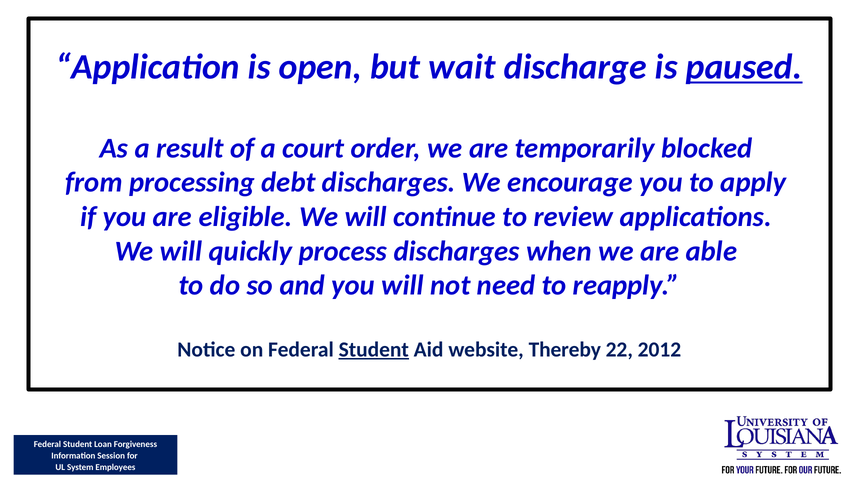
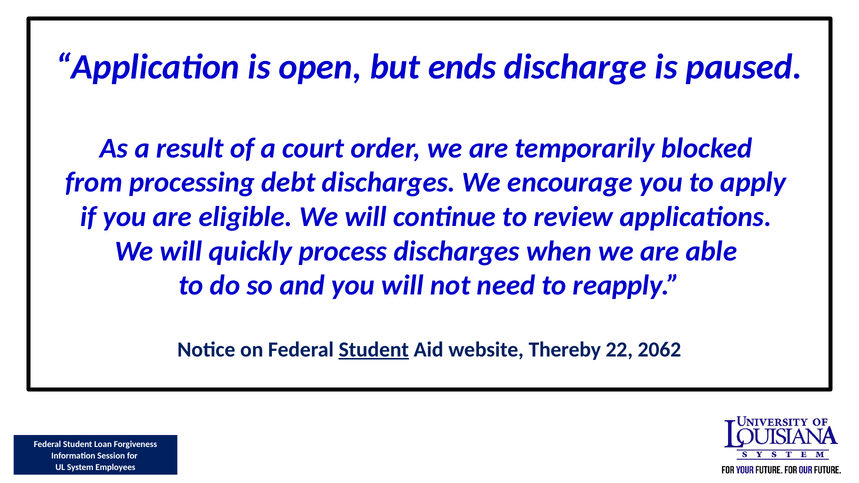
wait: wait -> ends (462, 67)
paused underline: present -> none (744, 67)
2012: 2012 -> 2062 (659, 350)
